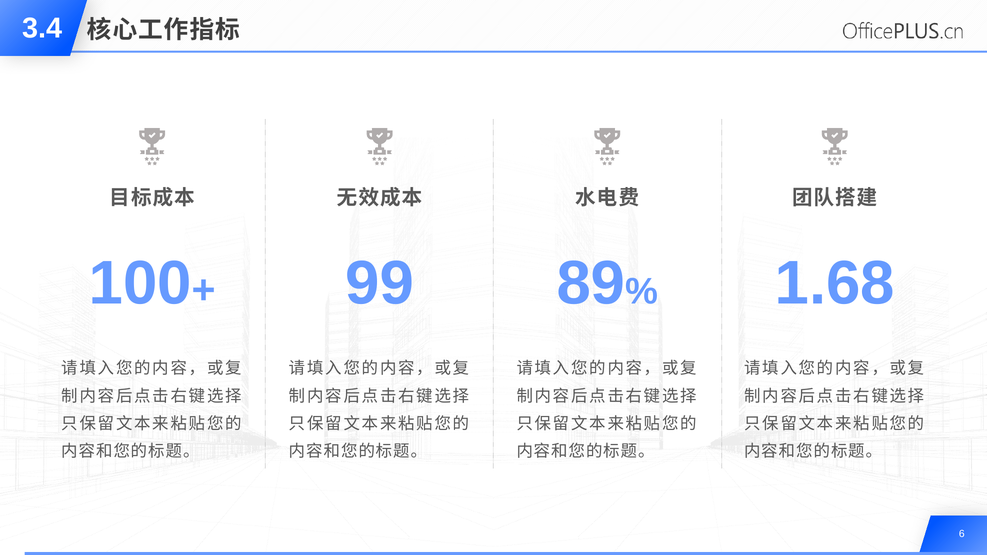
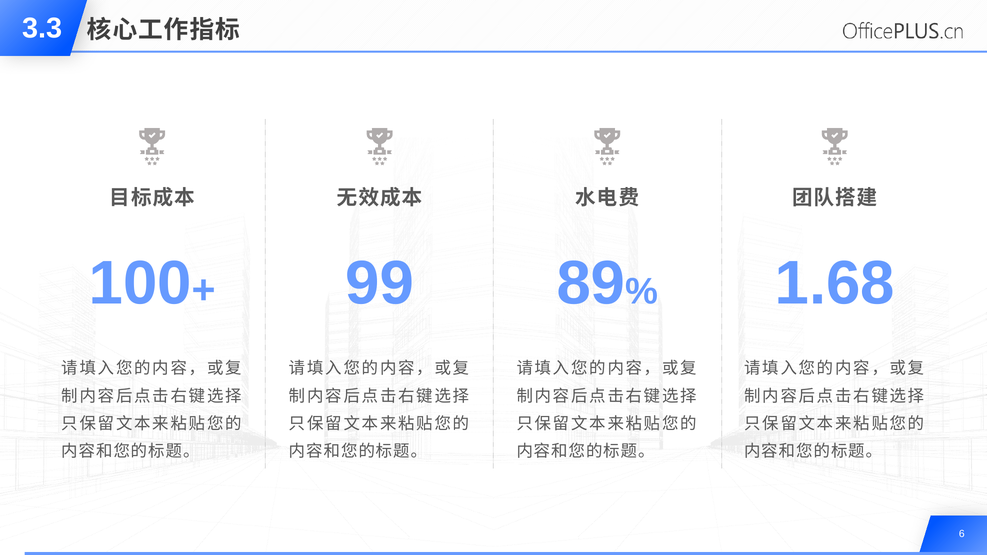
3.4: 3.4 -> 3.3 (42, 28)
